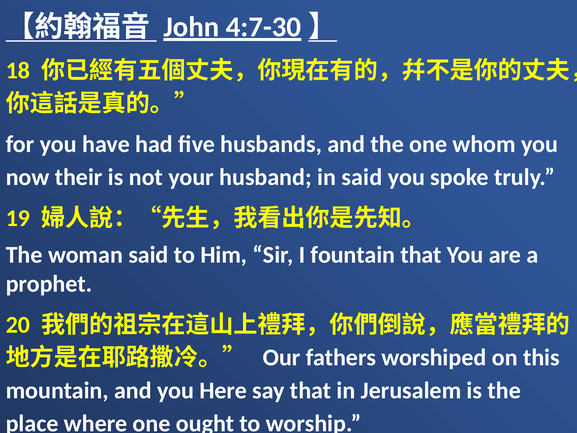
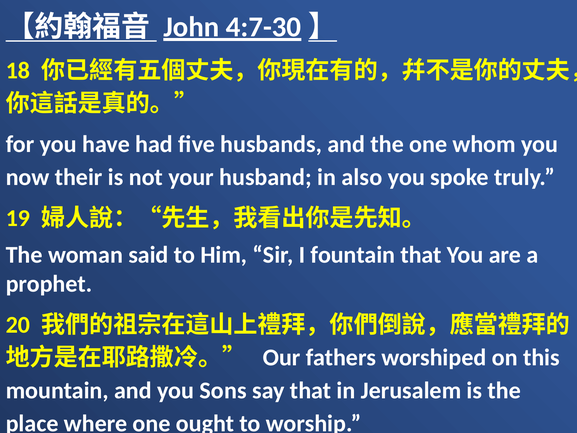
in said: said -> also (362, 177)
Here: Here -> Sons (223, 390)
